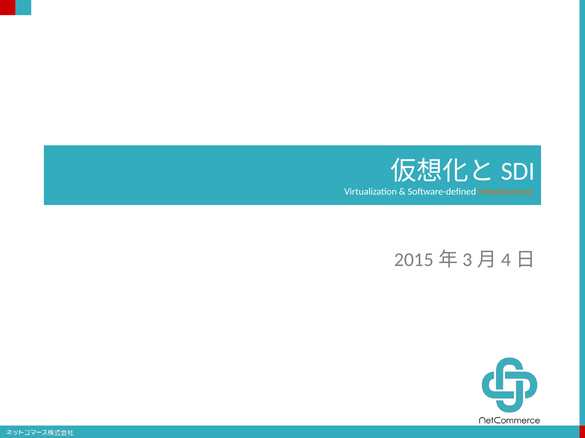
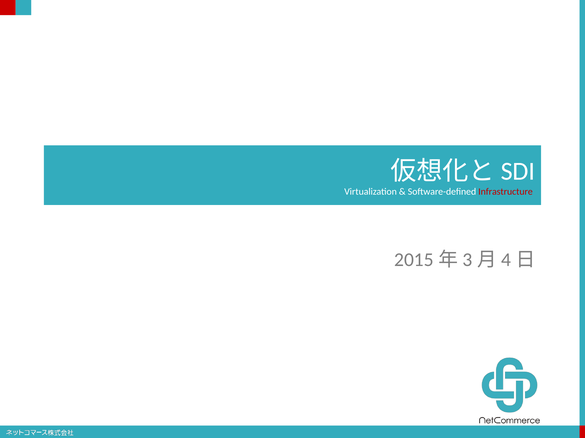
Infrastructure colour: orange -> red (506, 192)
